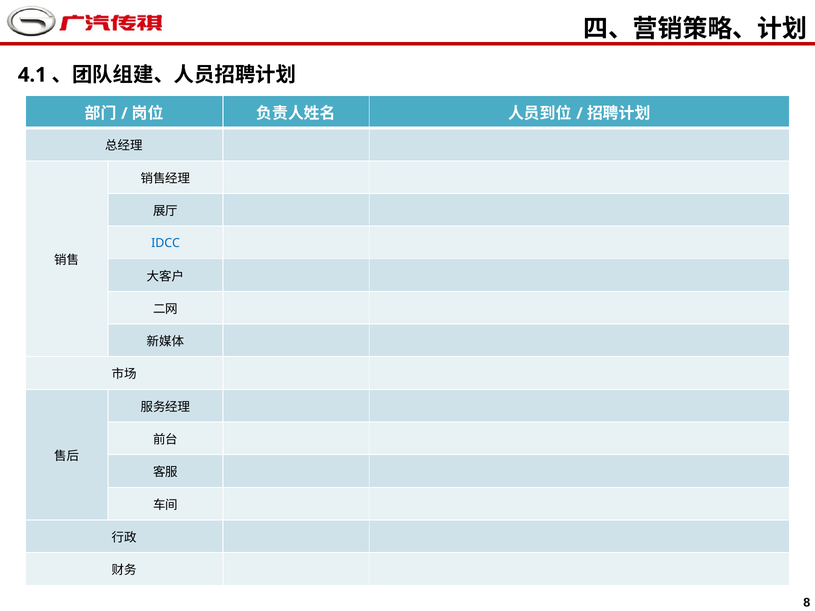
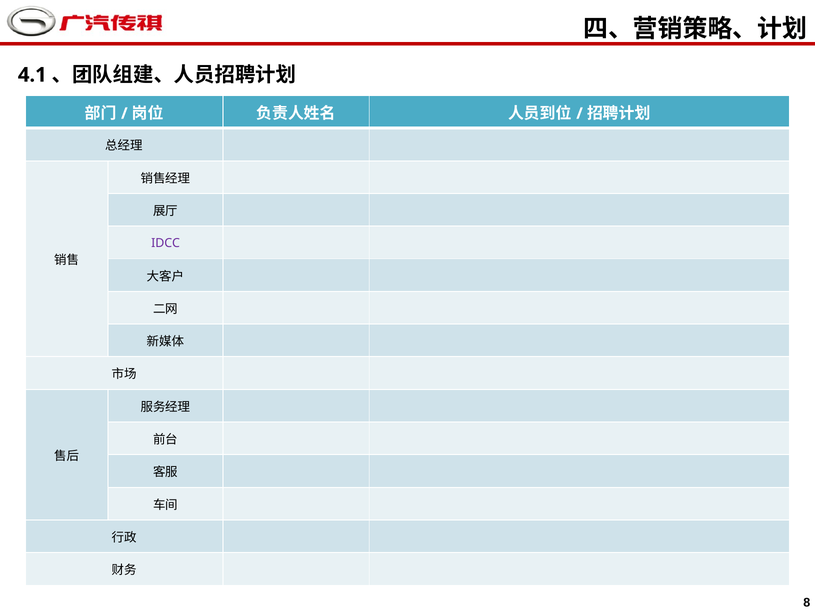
IDCC colour: blue -> purple (166, 243)
